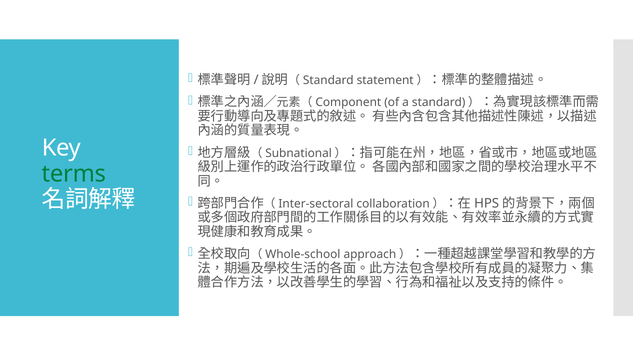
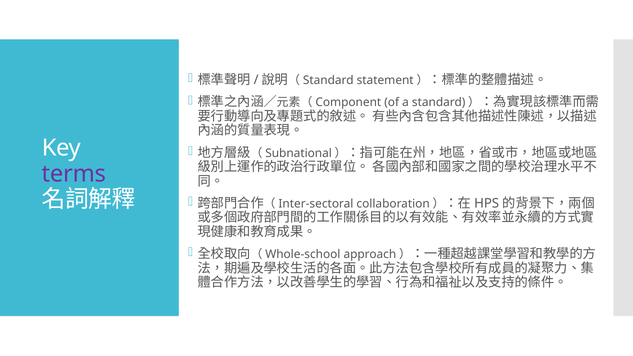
terms colour: green -> purple (74, 174)
